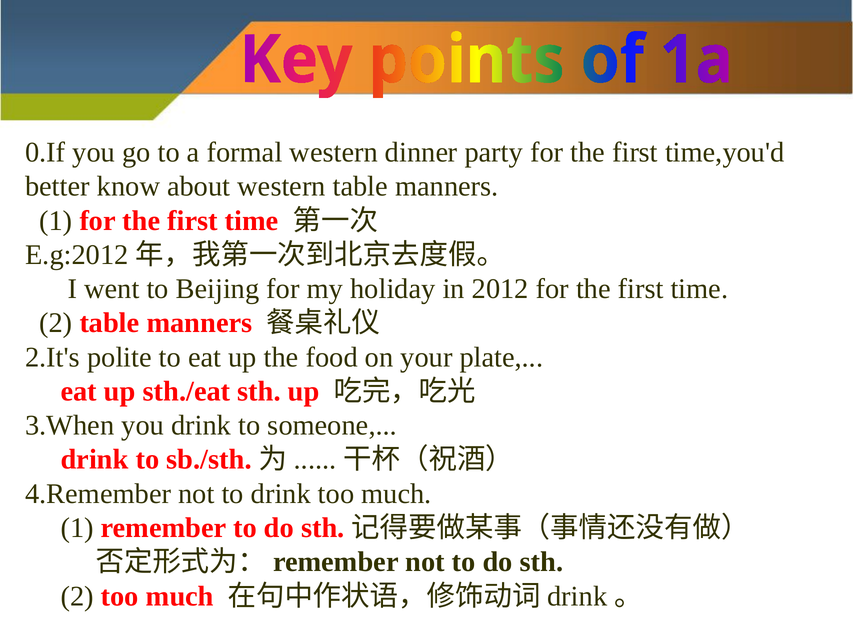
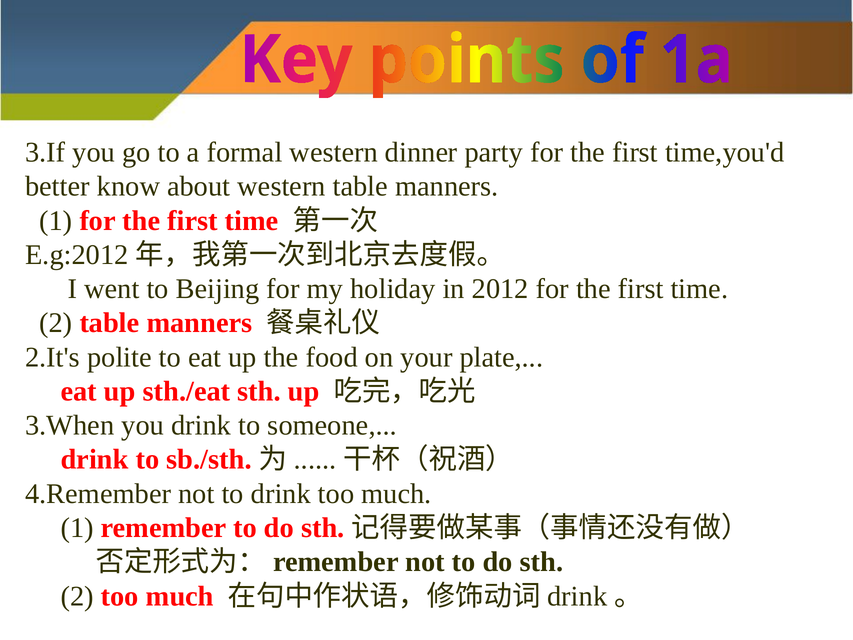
0.If: 0.If -> 3.If (45, 152)
